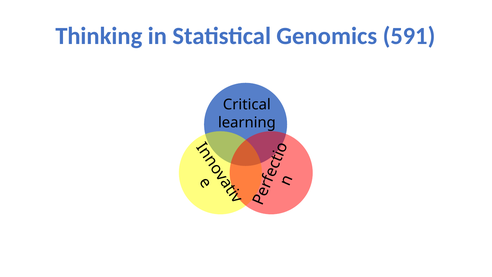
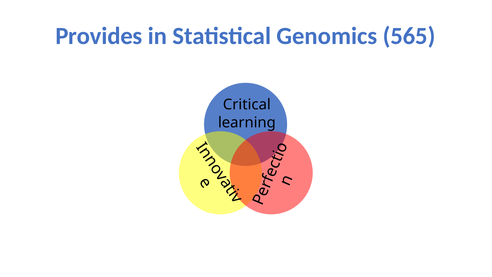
Thinking: Thinking -> Provides (99, 36)
591: 591 -> 565 (409, 36)
